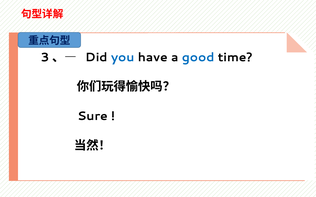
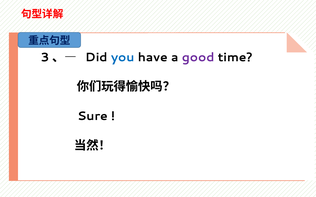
good colour: blue -> purple (198, 57)
